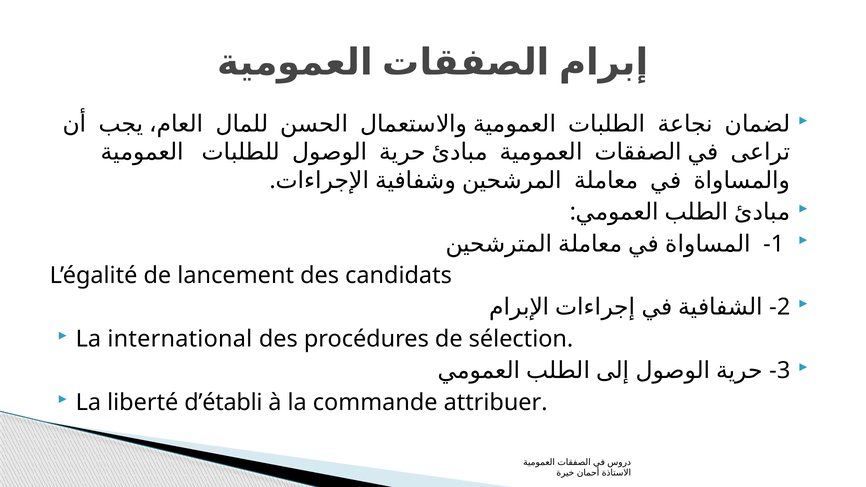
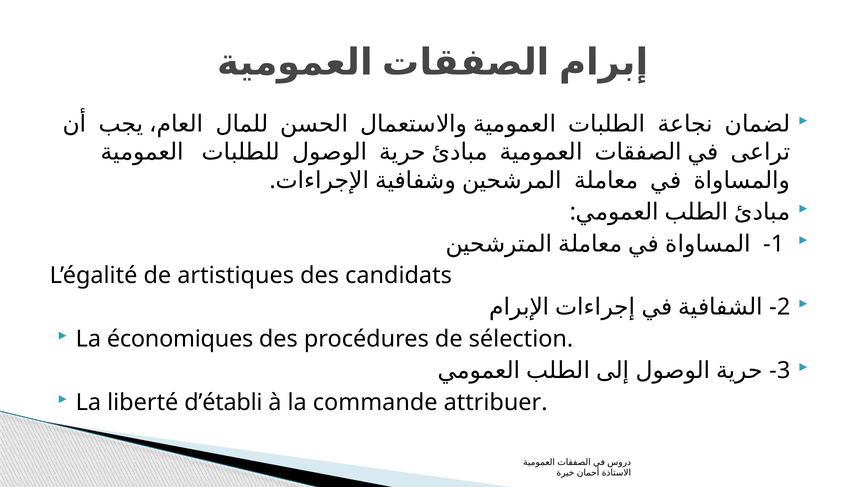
lancement: lancement -> artistiques (236, 276)
international: international -> économiques (180, 339)
